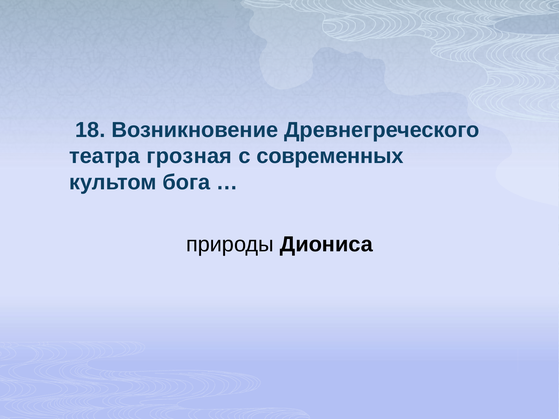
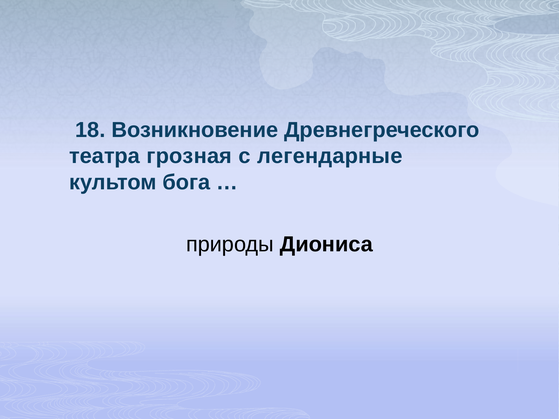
современных: современных -> легендарные (330, 156)
